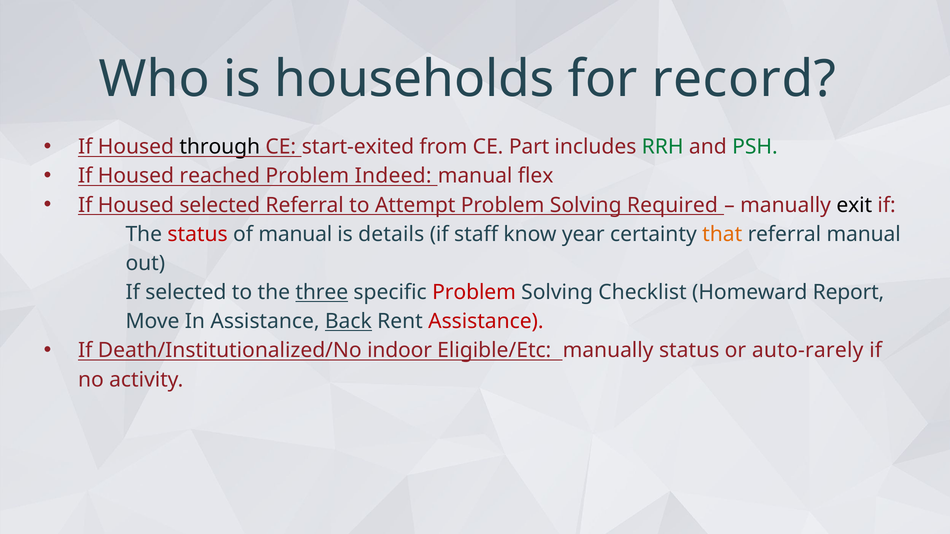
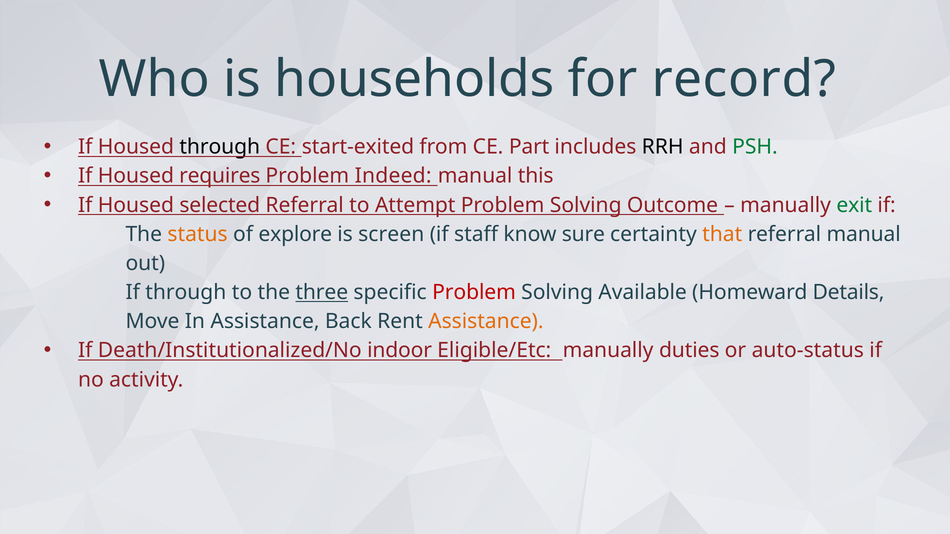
RRH colour: green -> black (663, 147)
reached: reached -> requires (220, 176)
flex: flex -> this (536, 176)
Required: Required -> Outcome (673, 205)
exit colour: black -> green (854, 205)
status colour: red -> orange (198, 234)
of manual: manual -> explore (295, 234)
details: details -> screen (391, 234)
year: year -> sure (583, 234)
If selected: selected -> through (186, 293)
Checklist: Checklist -> Available (643, 293)
Report: Report -> Details (848, 293)
Back underline: present -> none (348, 322)
Assistance colour: red -> orange (486, 322)
manually status: status -> duties (689, 351)
auto-rarely: auto-rarely -> auto-status (808, 351)
